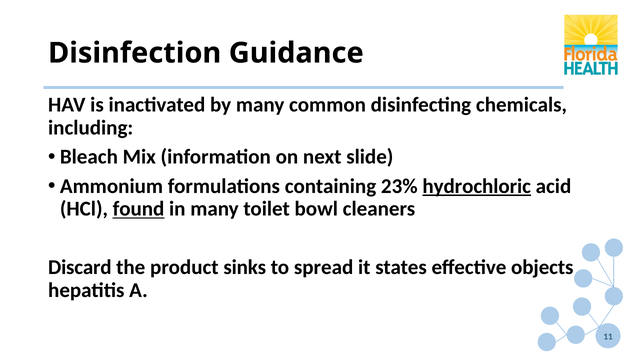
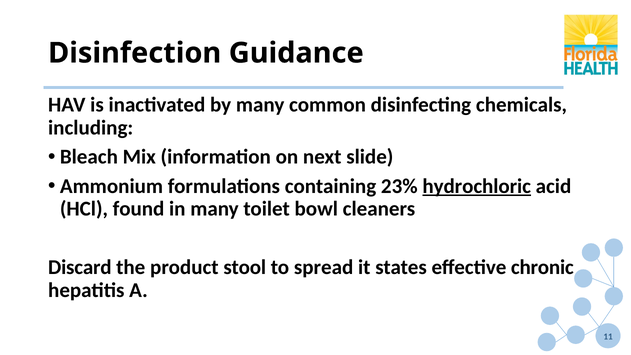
found underline: present -> none (139, 209)
sinks: sinks -> stool (245, 267)
objects: objects -> chronic (542, 267)
